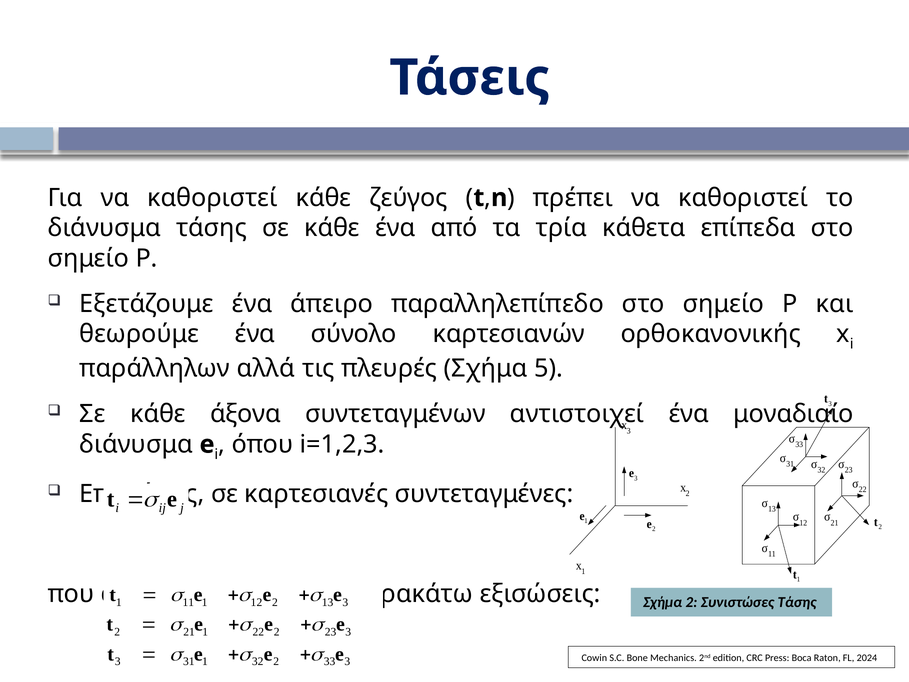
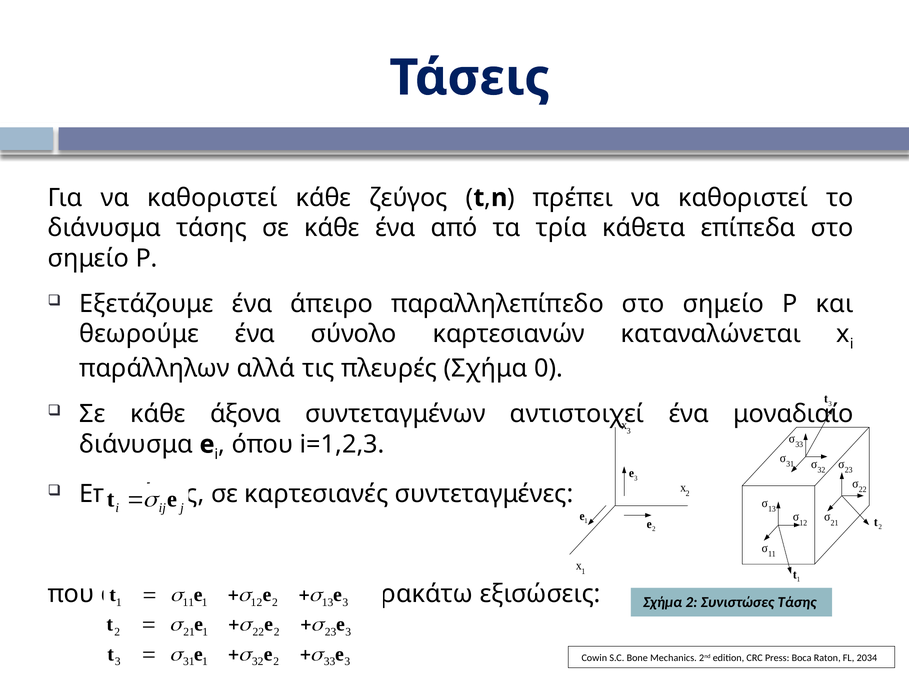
ορθοκανονικής: ορθοκανονικής -> καταναλώνεται (711, 334)
5: 5 -> 0 (549, 368)
2024: 2024 -> 2034 (867, 657)
